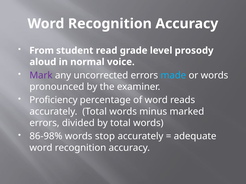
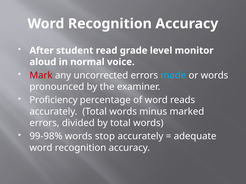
From: From -> After (42, 51)
prosody: prosody -> monitor (194, 51)
Mark colour: purple -> red (41, 75)
86-98%: 86-98% -> 99-98% (46, 137)
